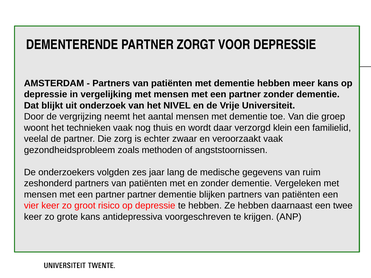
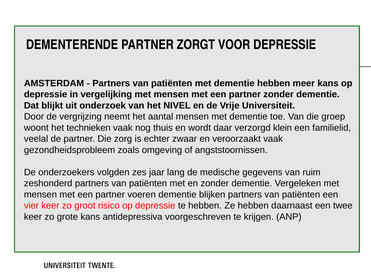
methoden: methoden -> omgeving (162, 150)
partner partner: partner -> voeren (142, 195)
